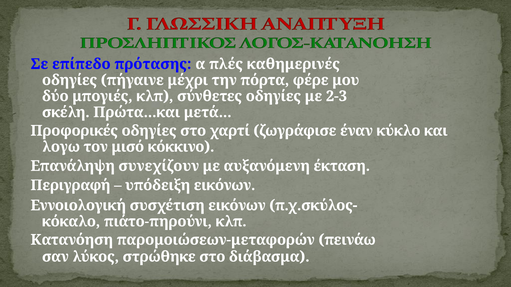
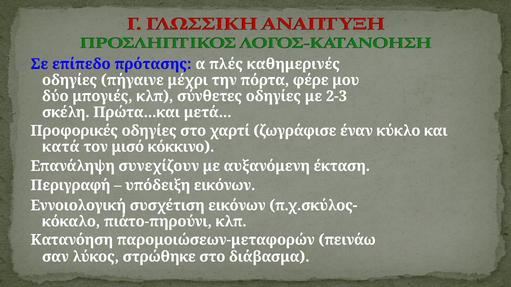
λογω: λογω -> κατά (61, 147)
